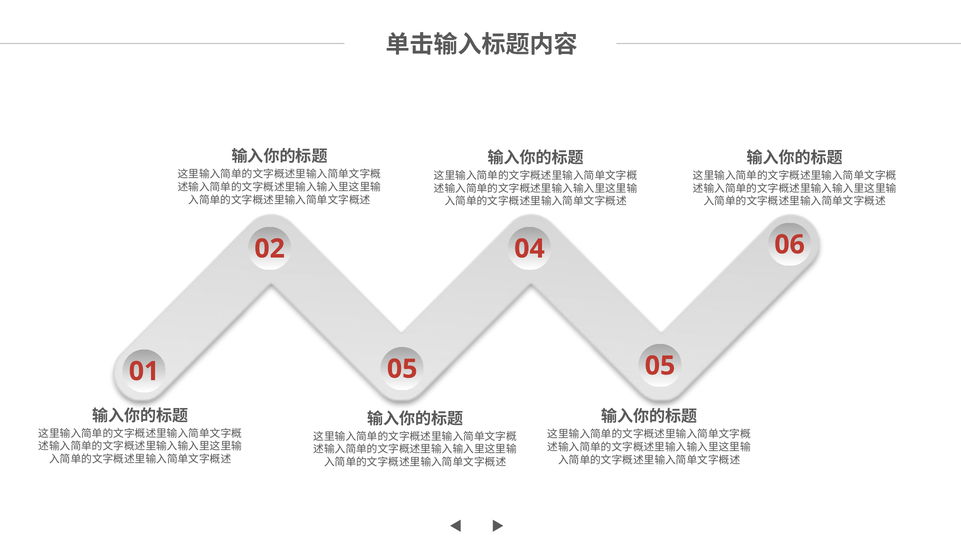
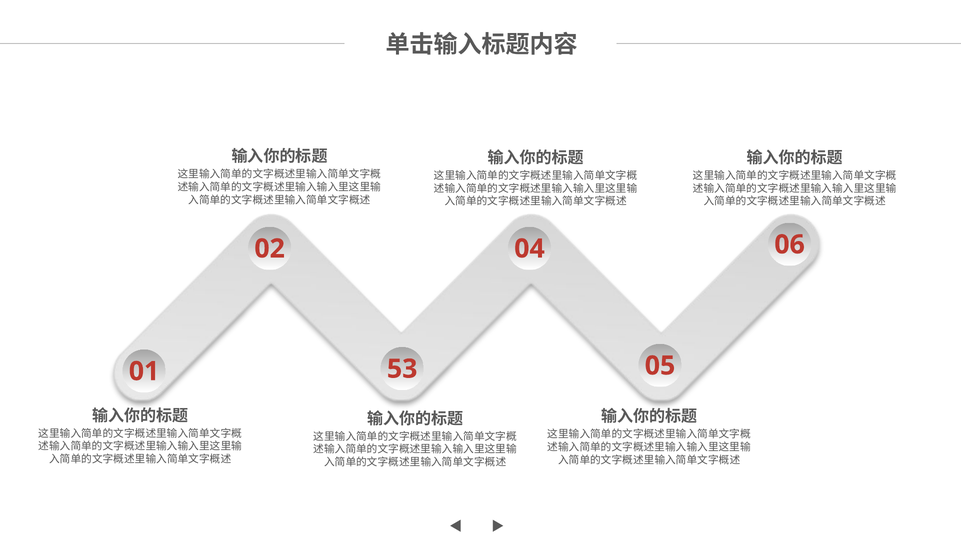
01 05: 05 -> 53 (402, 369)
